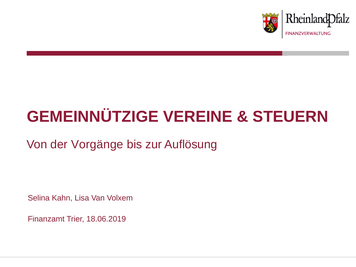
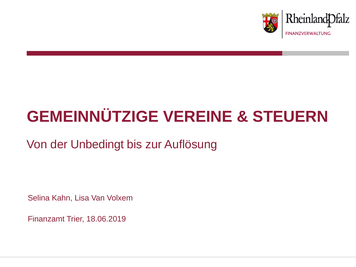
Vorgänge: Vorgänge -> Unbedingt (97, 144)
